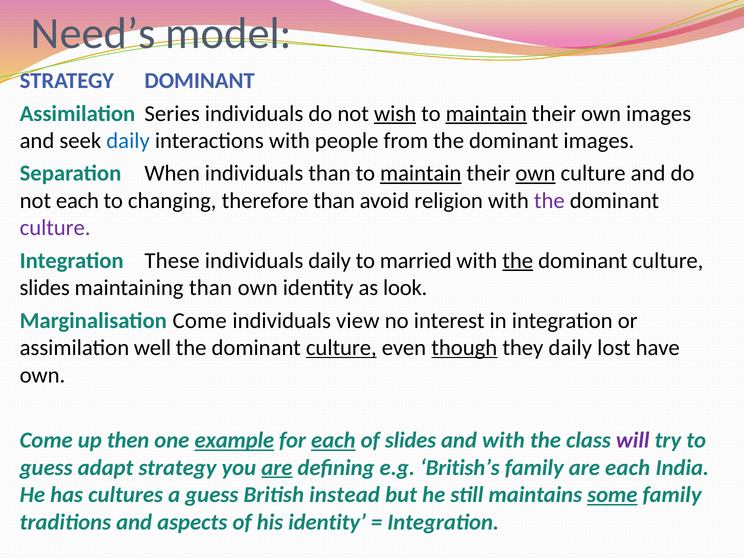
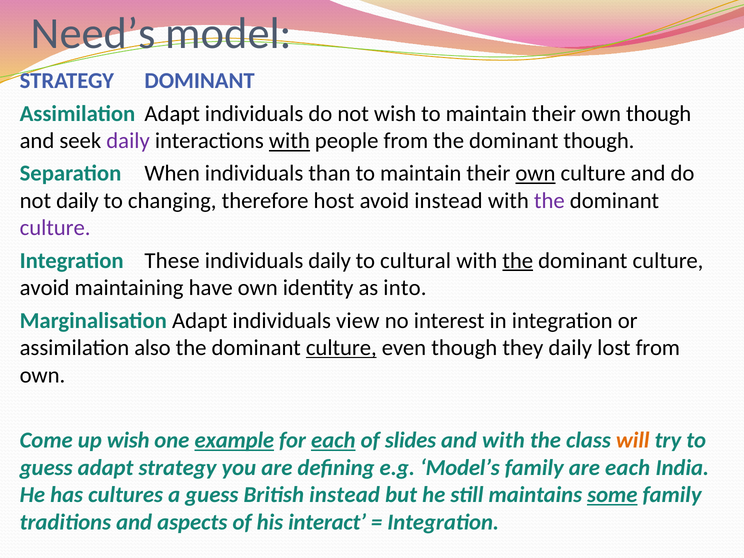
Assimilation Series: Series -> Adapt (172, 114)
wish underline: present -> none (395, 114)
maintain underline: present -> none (486, 114)
own images: images -> though (659, 114)
daily colour: blue -> purple (128, 141)
with underline: none -> present (289, 141)
dominant images: images -> though (599, 141)
maintain underline: present -> none (421, 173)
not each: each -> daily (77, 201)
therefore than: than -> host (334, 201)
avoid religion: religion -> instead (448, 201)
married: married -> cultural (416, 261)
slides: slides -> avoid (45, 288)
maintaining than: than -> have (211, 288)
look: look -> into (405, 288)
Marginalisation Come: Come -> Adapt (200, 321)
well: well -> also (152, 348)
though underline: present -> none (464, 348)
lost have: have -> from (658, 348)
up then: then -> wish (128, 440)
will colour: purple -> orange (633, 440)
are underline: present -> none (277, 468)
British’s: British’s -> Model’s (460, 468)
his identity: identity -> interact (327, 522)
